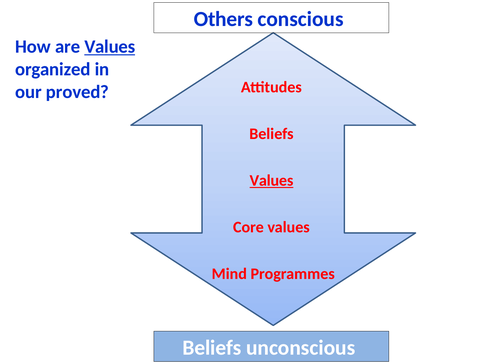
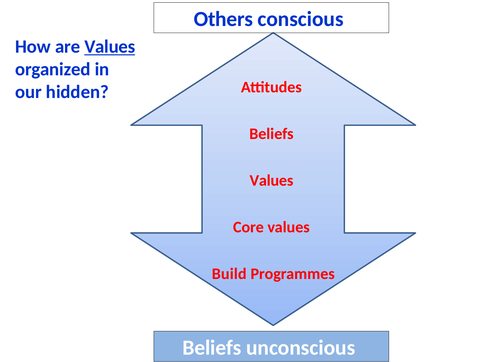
proved: proved -> hidden (77, 92)
Values underline: present -> none (271, 180)
Mind: Mind -> Build (229, 274)
